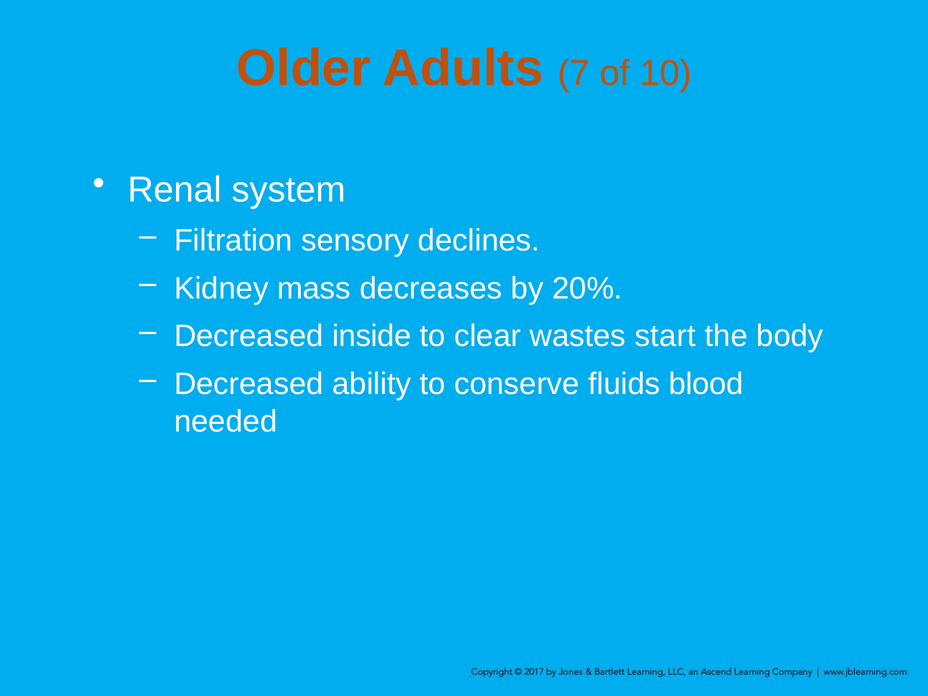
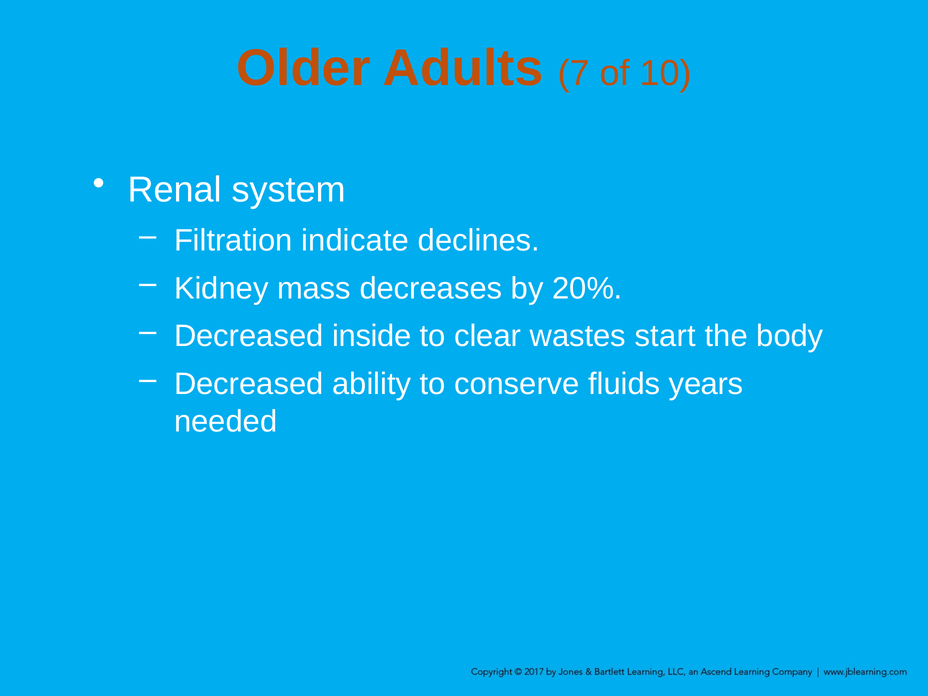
sensory: sensory -> indicate (355, 240)
blood: blood -> years (706, 384)
